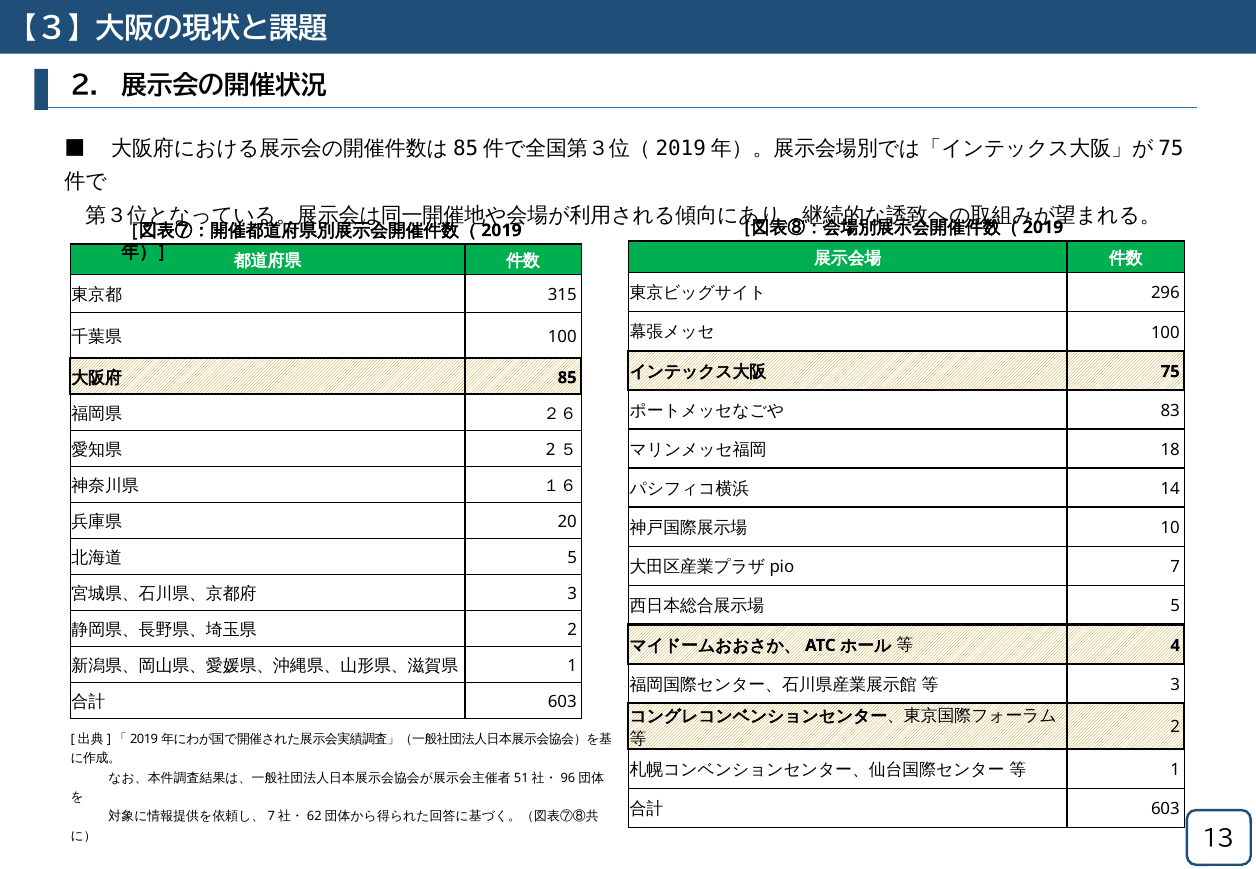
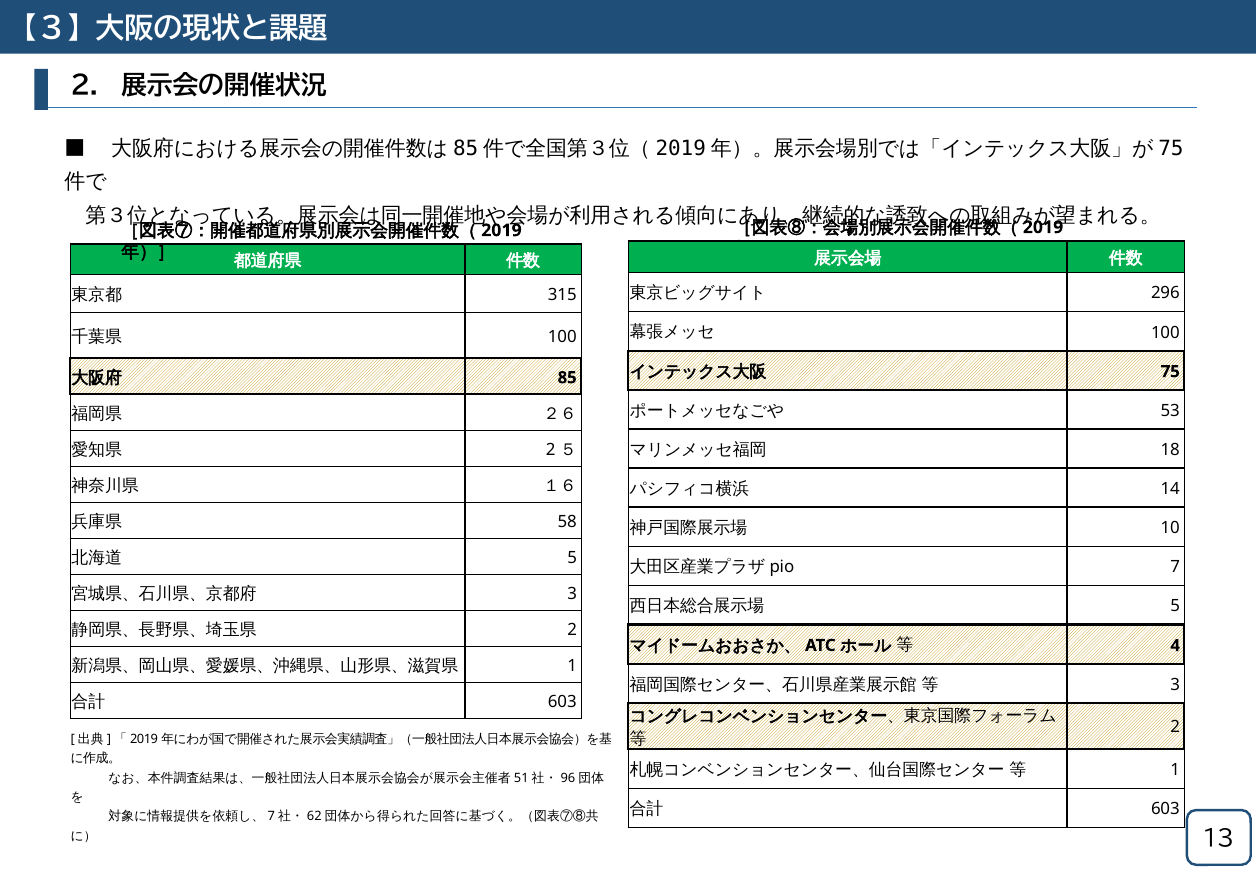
83: 83 -> 53 (1170, 411)
20: 20 -> 58 (567, 522)
